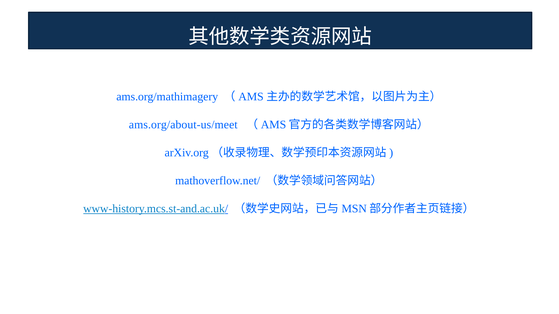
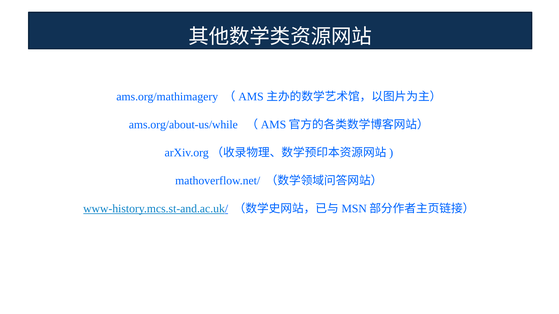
ams.org/about-us/meet: ams.org/about-us/meet -> ams.org/about-us/while (183, 125)
